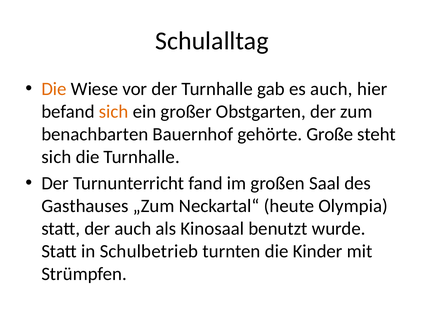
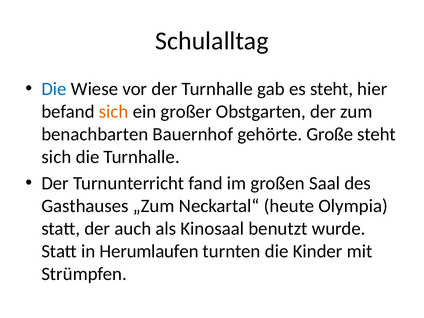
Die colour: orange -> blue (54, 89)
es auch: auch -> steht (332, 89)
Schulbetrieb: Schulbetrieb -> Herumlaufen (149, 251)
